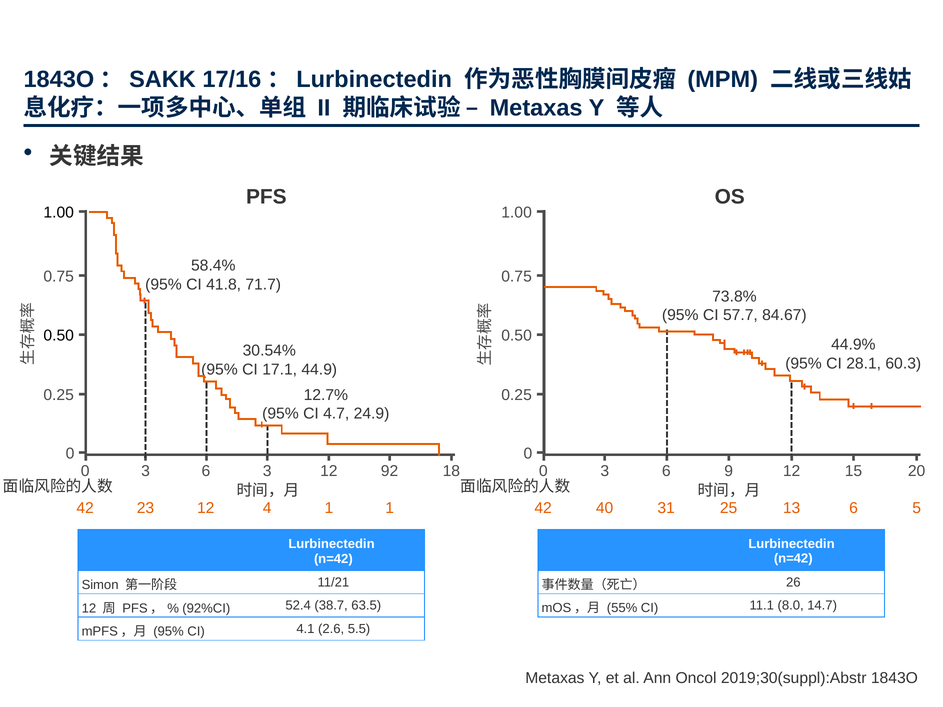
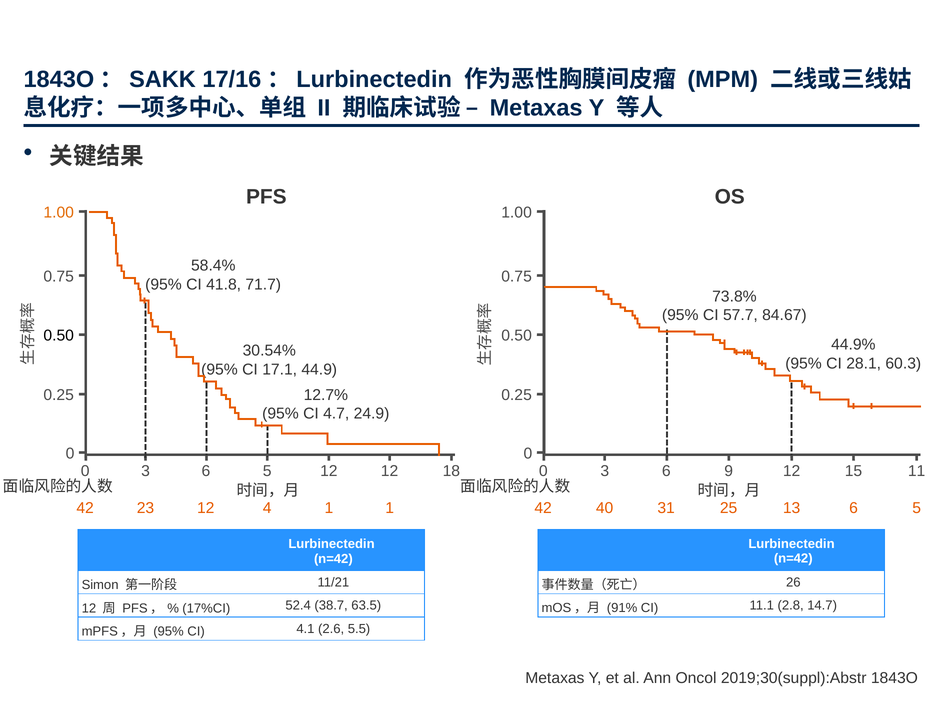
1.00 colour: black -> orange (59, 212)
0 3: 3 -> 5 (267, 471)
12 92: 92 -> 12 (390, 471)
20: 20 -> 11 (917, 471)
55%: 55% -> 91% (622, 608)
8.0: 8.0 -> 2.8 (791, 606)
92%CI: 92%CI -> 17%CI (206, 608)
